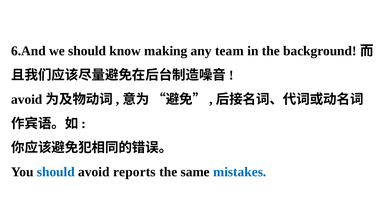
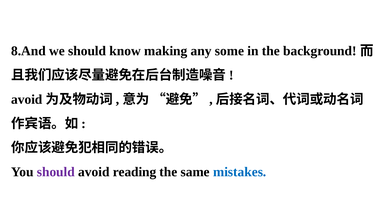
6.And: 6.And -> 8.And (29, 51)
team: team -> some (229, 51)
should colour: blue -> purple (56, 172)
reports: reports -> reading (135, 172)
